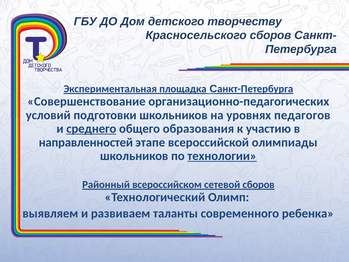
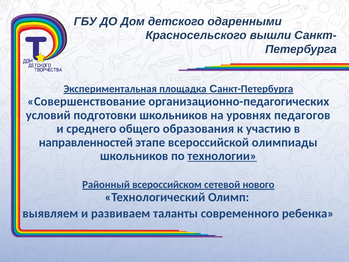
творчеству: творчеству -> одаренными (245, 21)
Красносельского сборов: сборов -> вышли (270, 35)
среднего underline: present -> none (91, 129)
сетевой сборов: сборов -> нового (259, 185)
